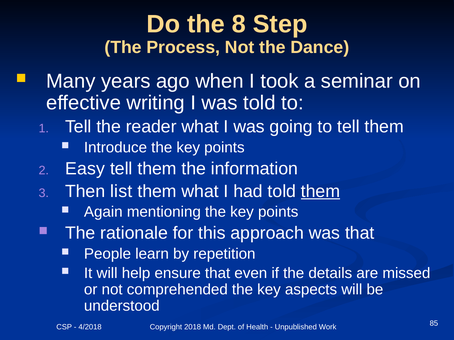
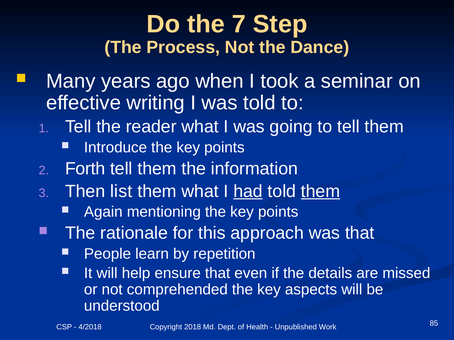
8: 8 -> 7 (239, 24)
Easy: Easy -> Forth (85, 169)
had underline: none -> present (248, 192)
